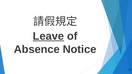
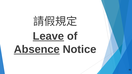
Absence underline: none -> present (37, 49)
